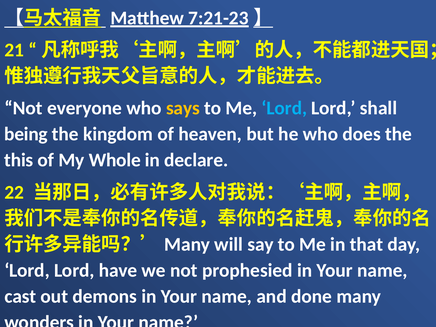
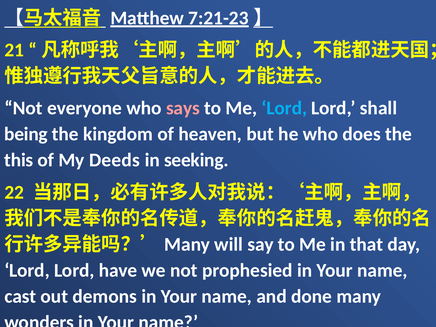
says colour: yellow -> pink (183, 108)
Whole: Whole -> Deeds (115, 160)
declare: declare -> seeking (196, 160)
